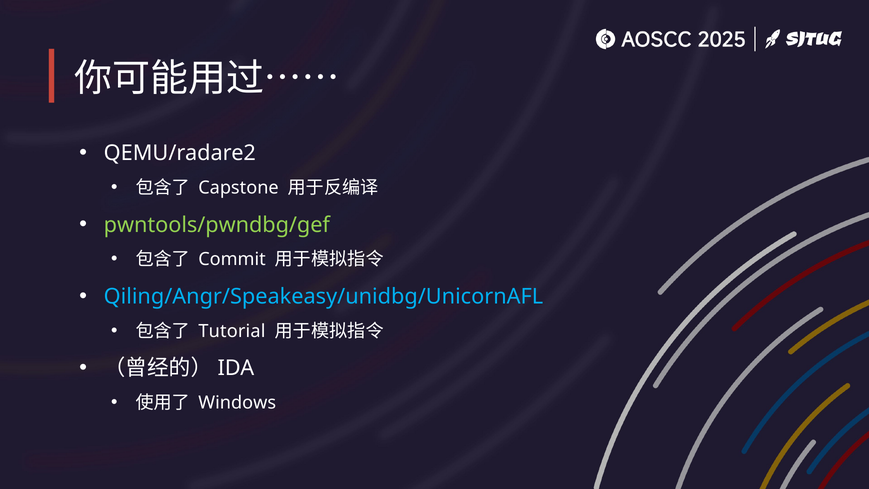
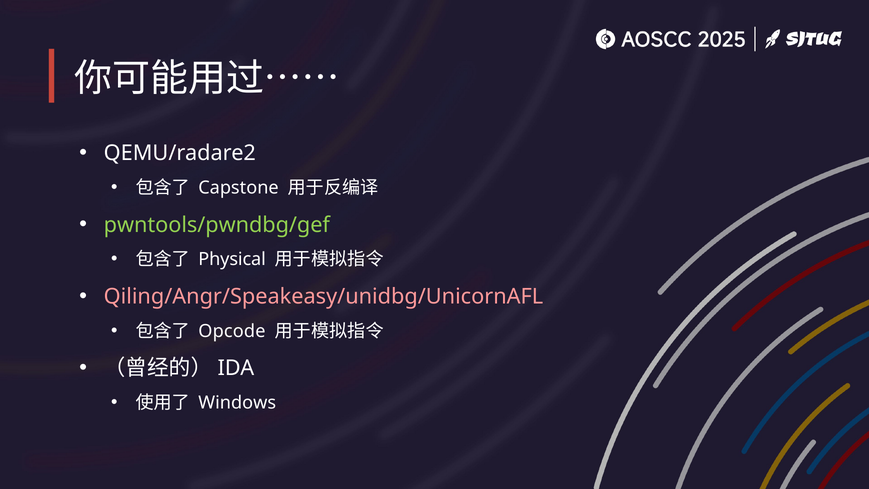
Commit: Commit -> Physical (232, 259)
Qiling/Angr/Speakeasy/unidbg/UnicornAFL colour: light blue -> pink (323, 296)
Tutorial: Tutorial -> Opcode (232, 331)
